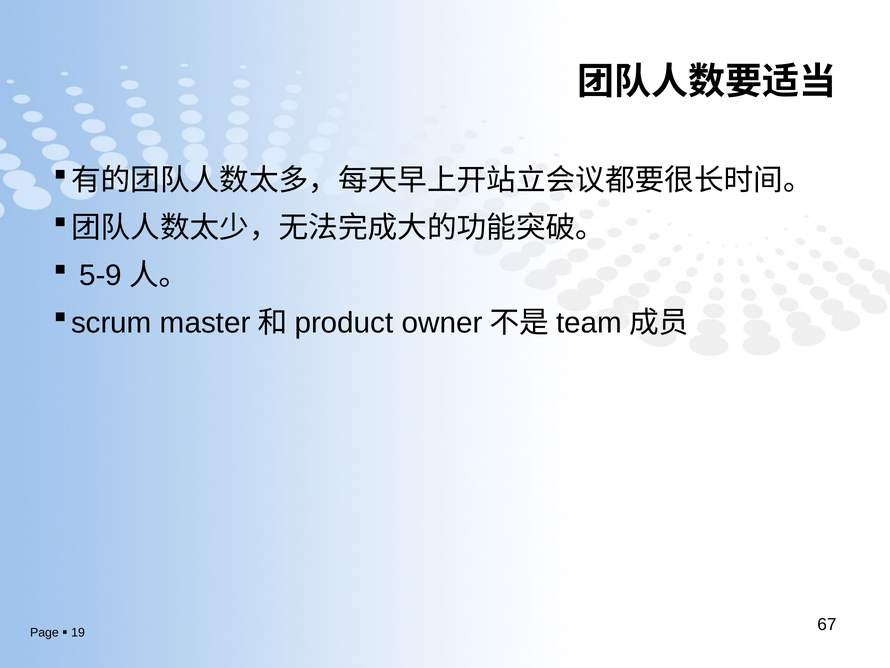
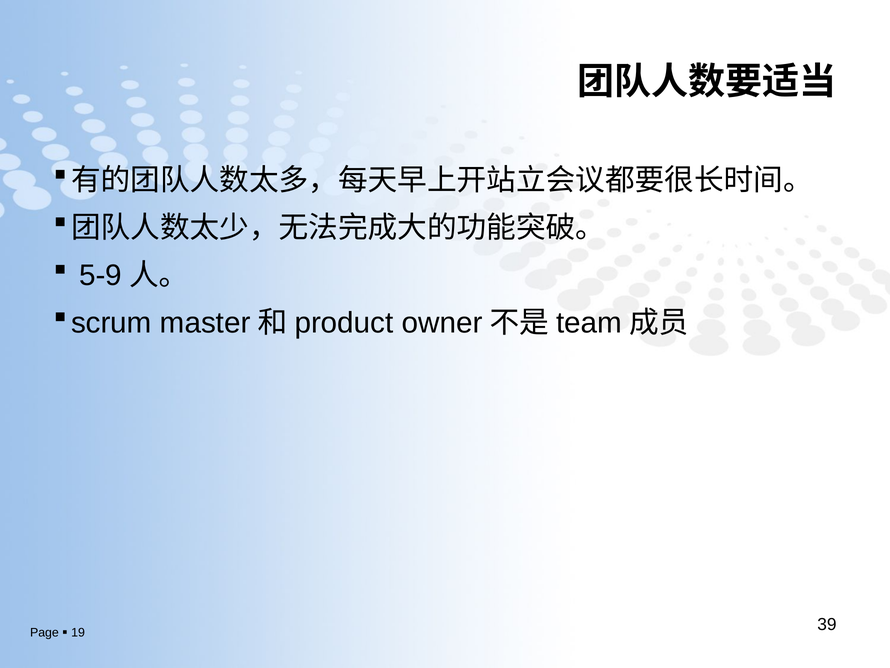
67: 67 -> 39 (827, 624)
